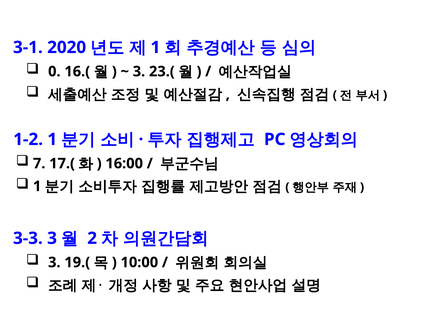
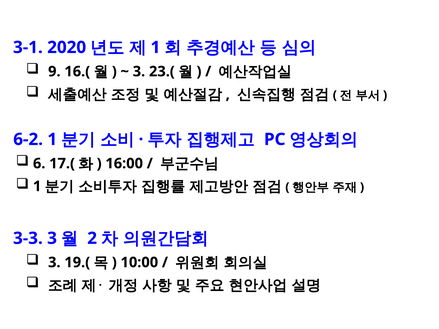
0: 0 -> 9 (54, 72)
1-2: 1-2 -> 6-2 (28, 139)
7: 7 -> 6 (39, 164)
